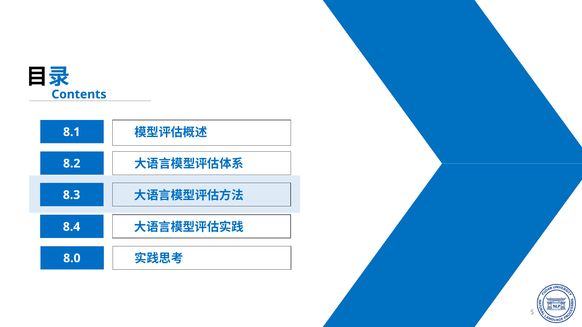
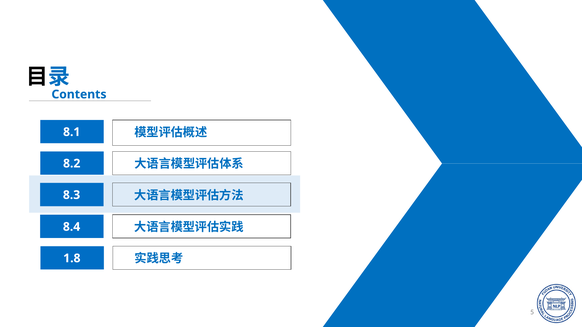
8.0: 8.0 -> 1.8 (72, 259)
